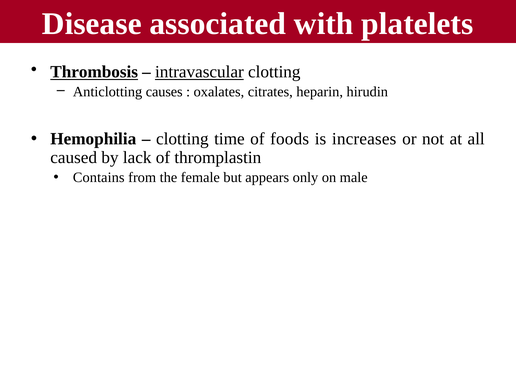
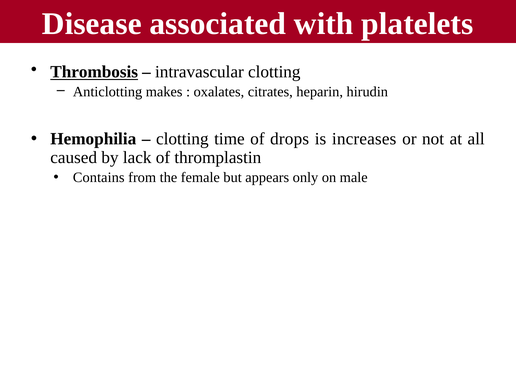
intravascular underline: present -> none (199, 72)
causes: causes -> makes (164, 92)
foods: foods -> drops (290, 139)
